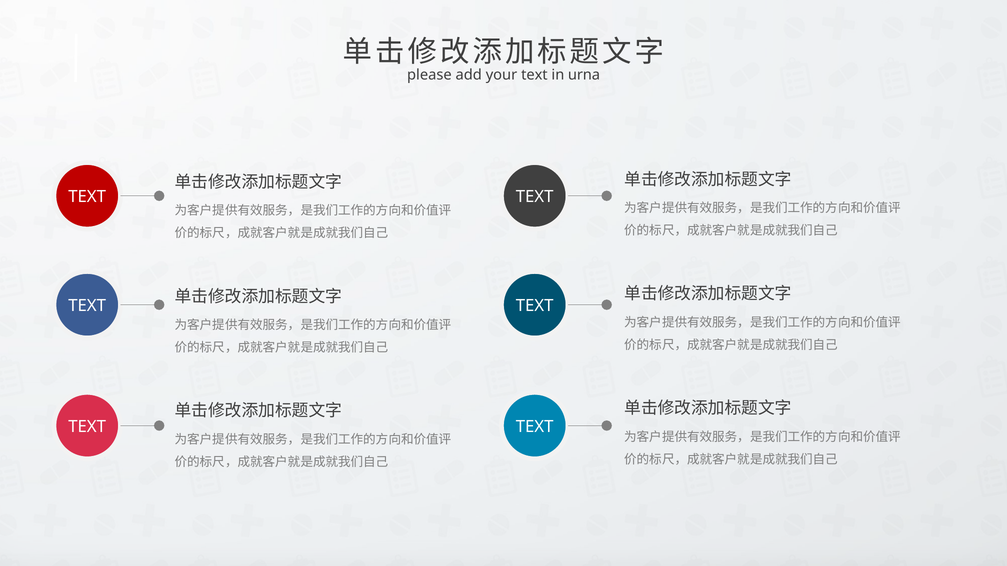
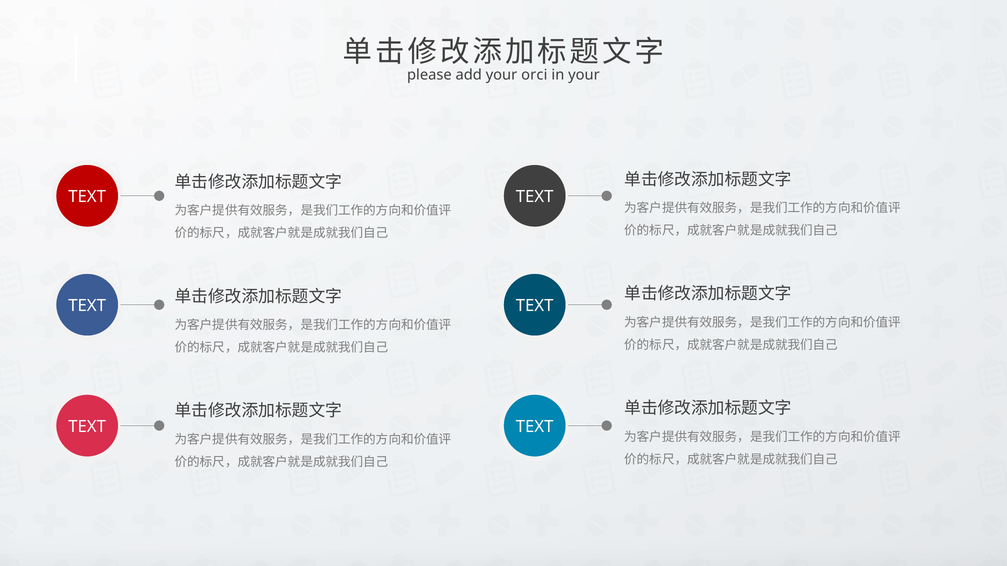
your text: text -> orci (534, 75)
in urna: urna -> your (584, 75)
